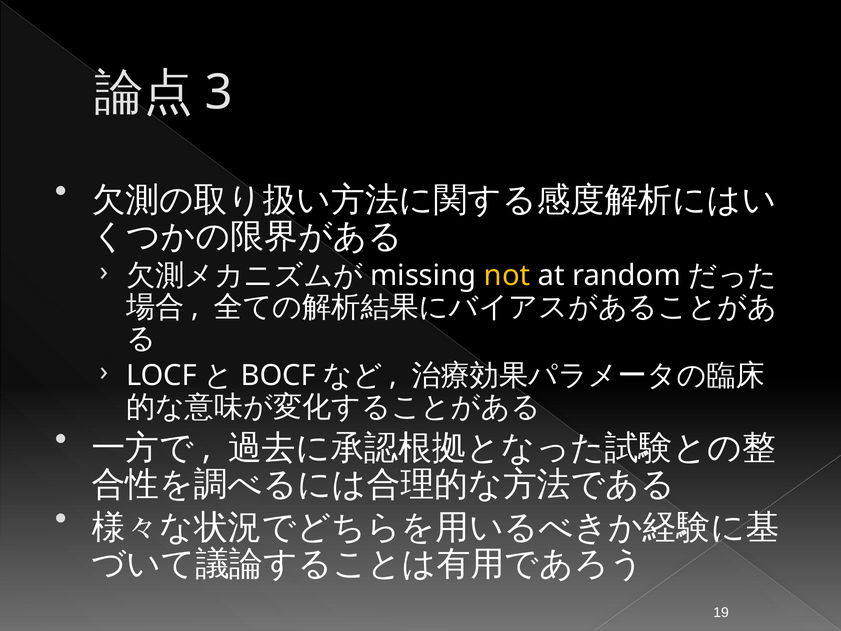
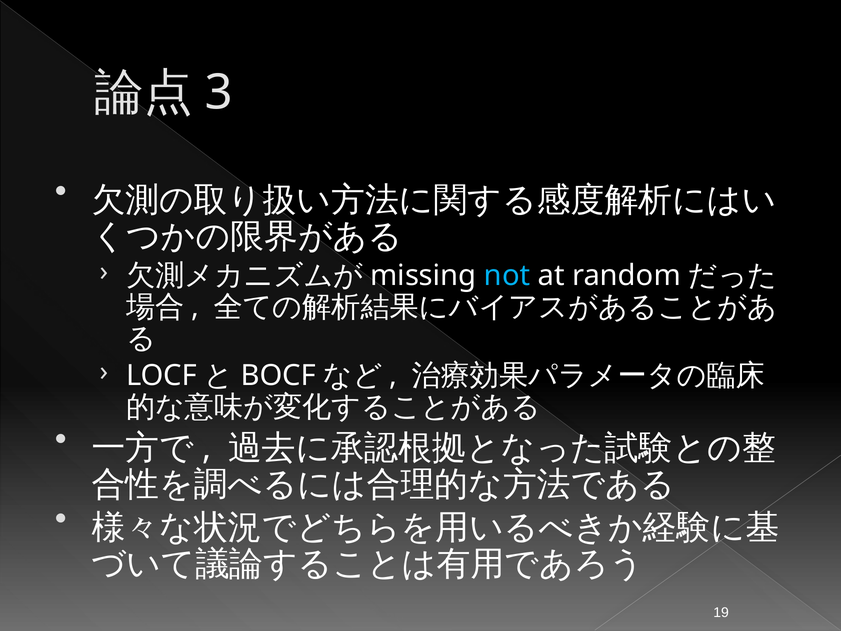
not colour: yellow -> light blue (507, 275)
